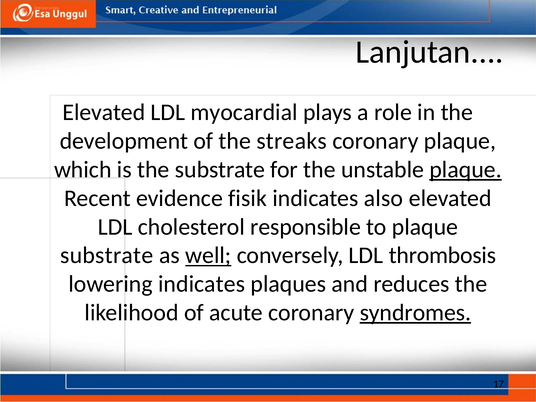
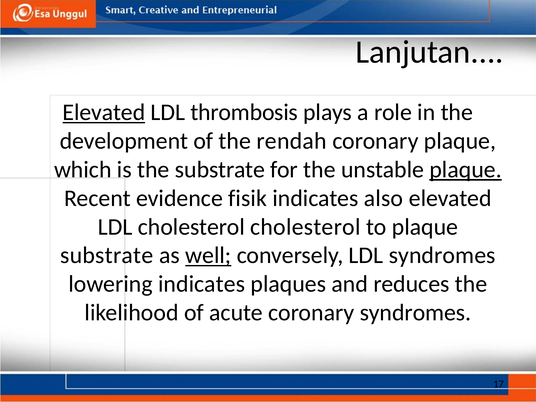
Elevated underline: none -> present (104, 112)
myocardial: myocardial -> thrombosis (244, 112)
streaks: streaks -> rendah (292, 141)
cholesterol responsible: responsible -> cholesterol (305, 227)
LDL thrombosis: thrombosis -> syndromes (442, 255)
syndromes underline: present -> none (415, 313)
